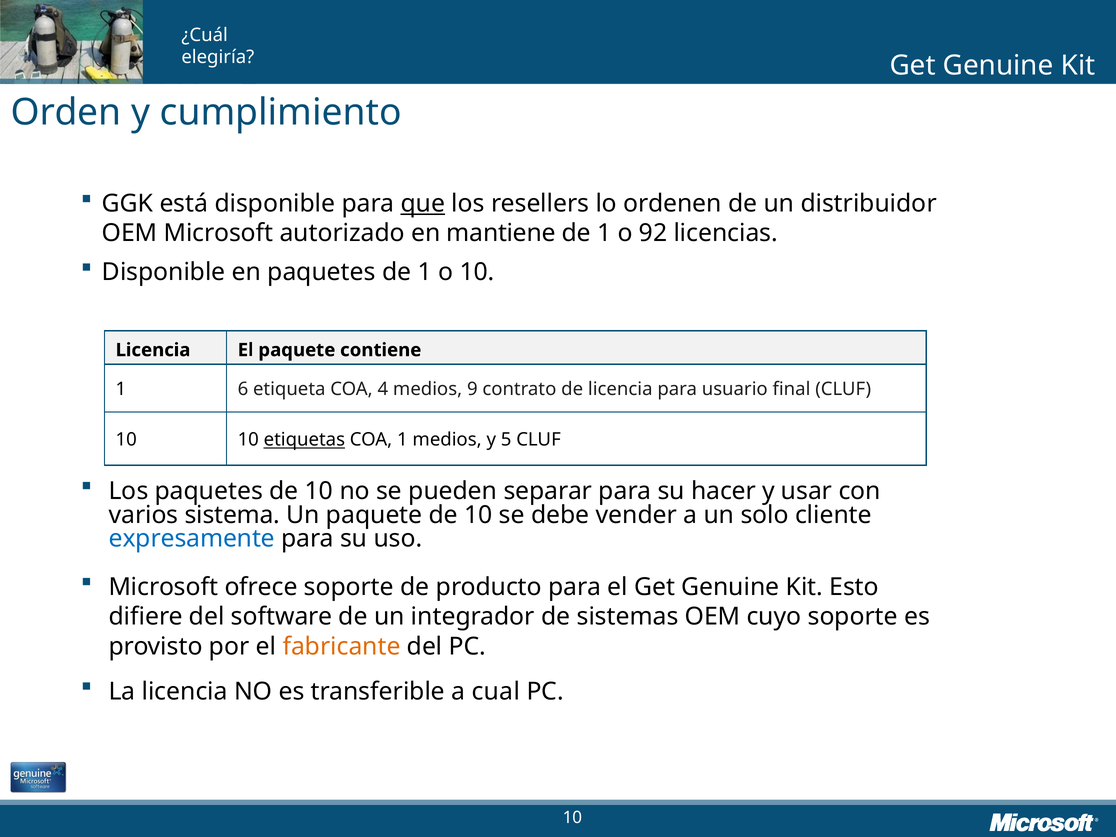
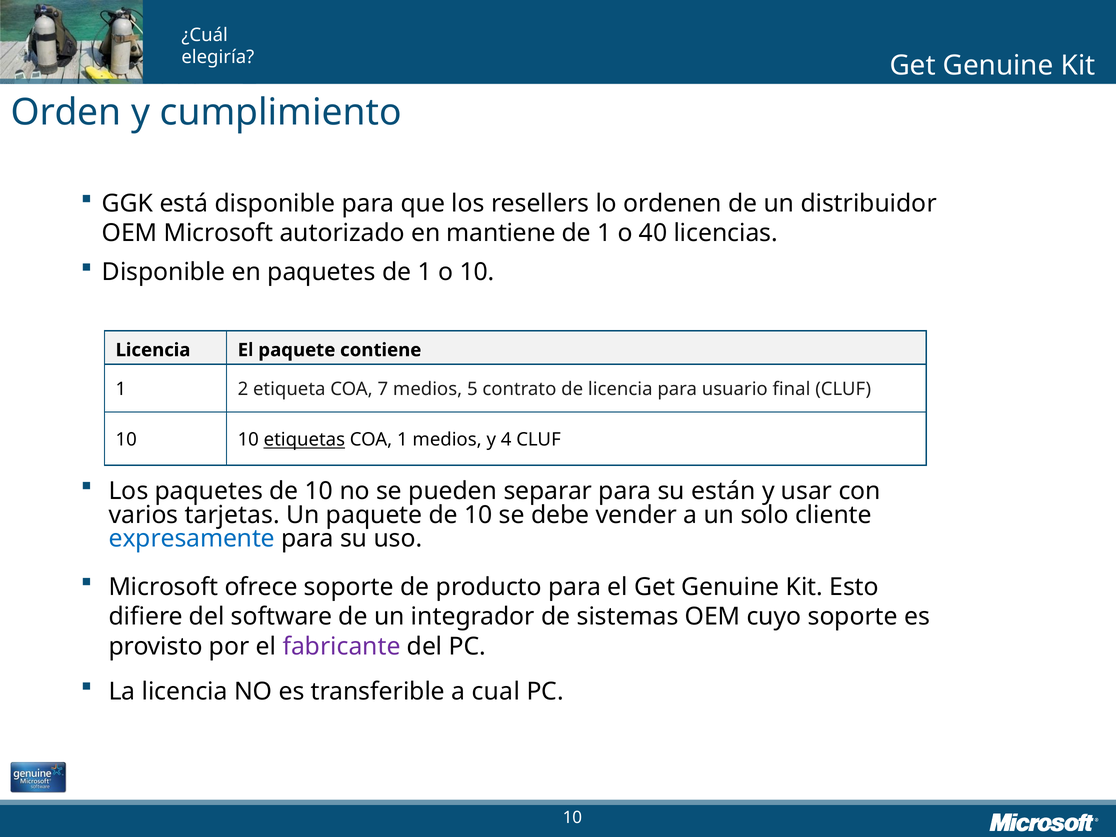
que underline: present -> none (423, 203)
92: 92 -> 40 (653, 233)
6: 6 -> 2 (243, 389)
4: 4 -> 7 (383, 389)
9: 9 -> 5 (472, 389)
5: 5 -> 4 (506, 440)
hacer: hacer -> están (723, 491)
sistema: sistema -> tarjetas (232, 515)
fabricante colour: orange -> purple (342, 646)
